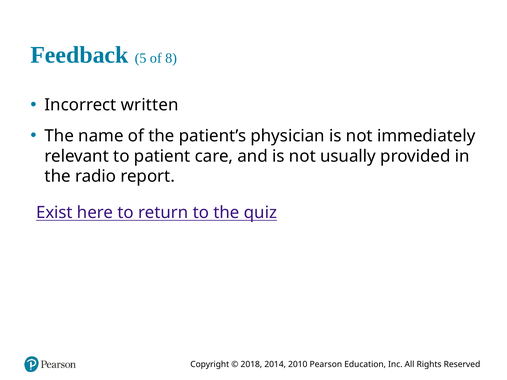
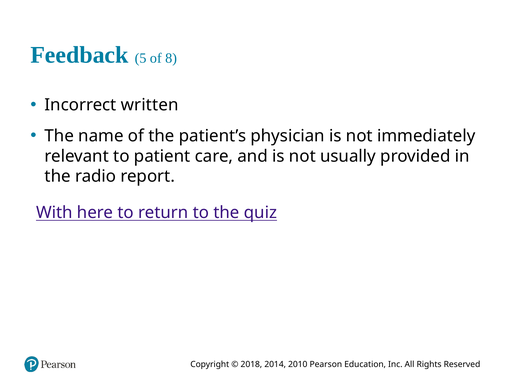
Exist: Exist -> With (54, 213)
